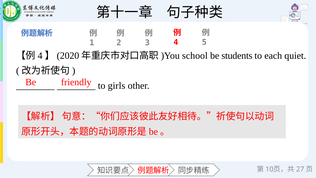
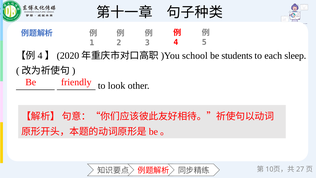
quiet: quiet -> sleep (295, 56)
girls: girls -> look (117, 86)
